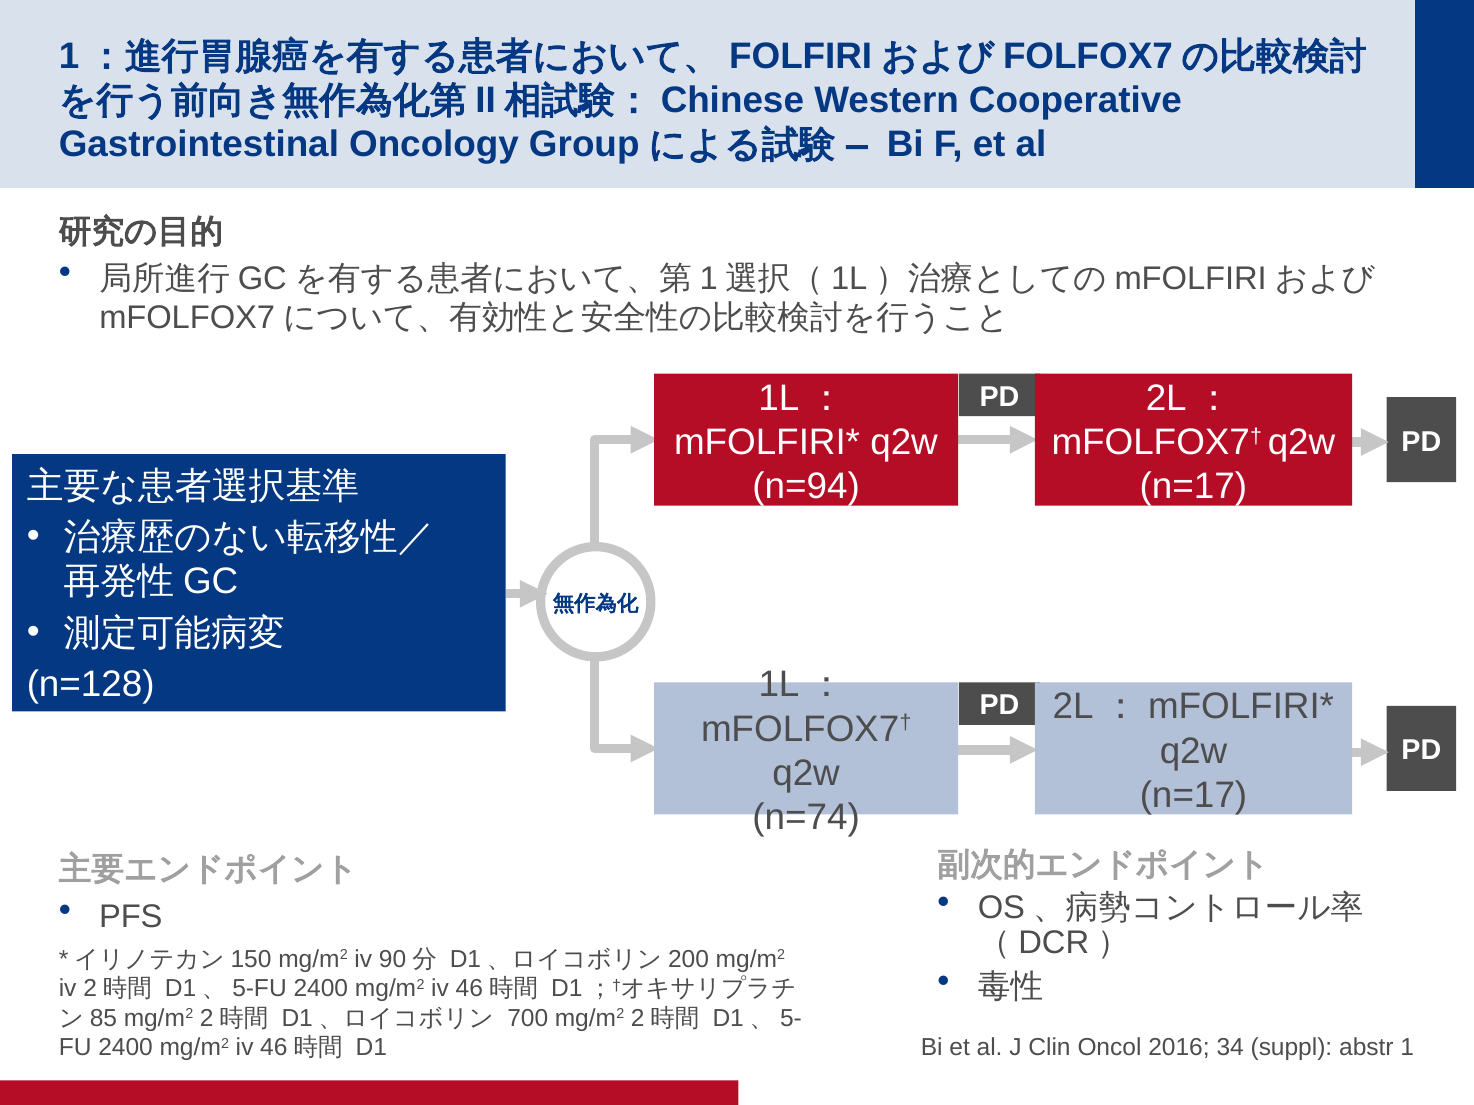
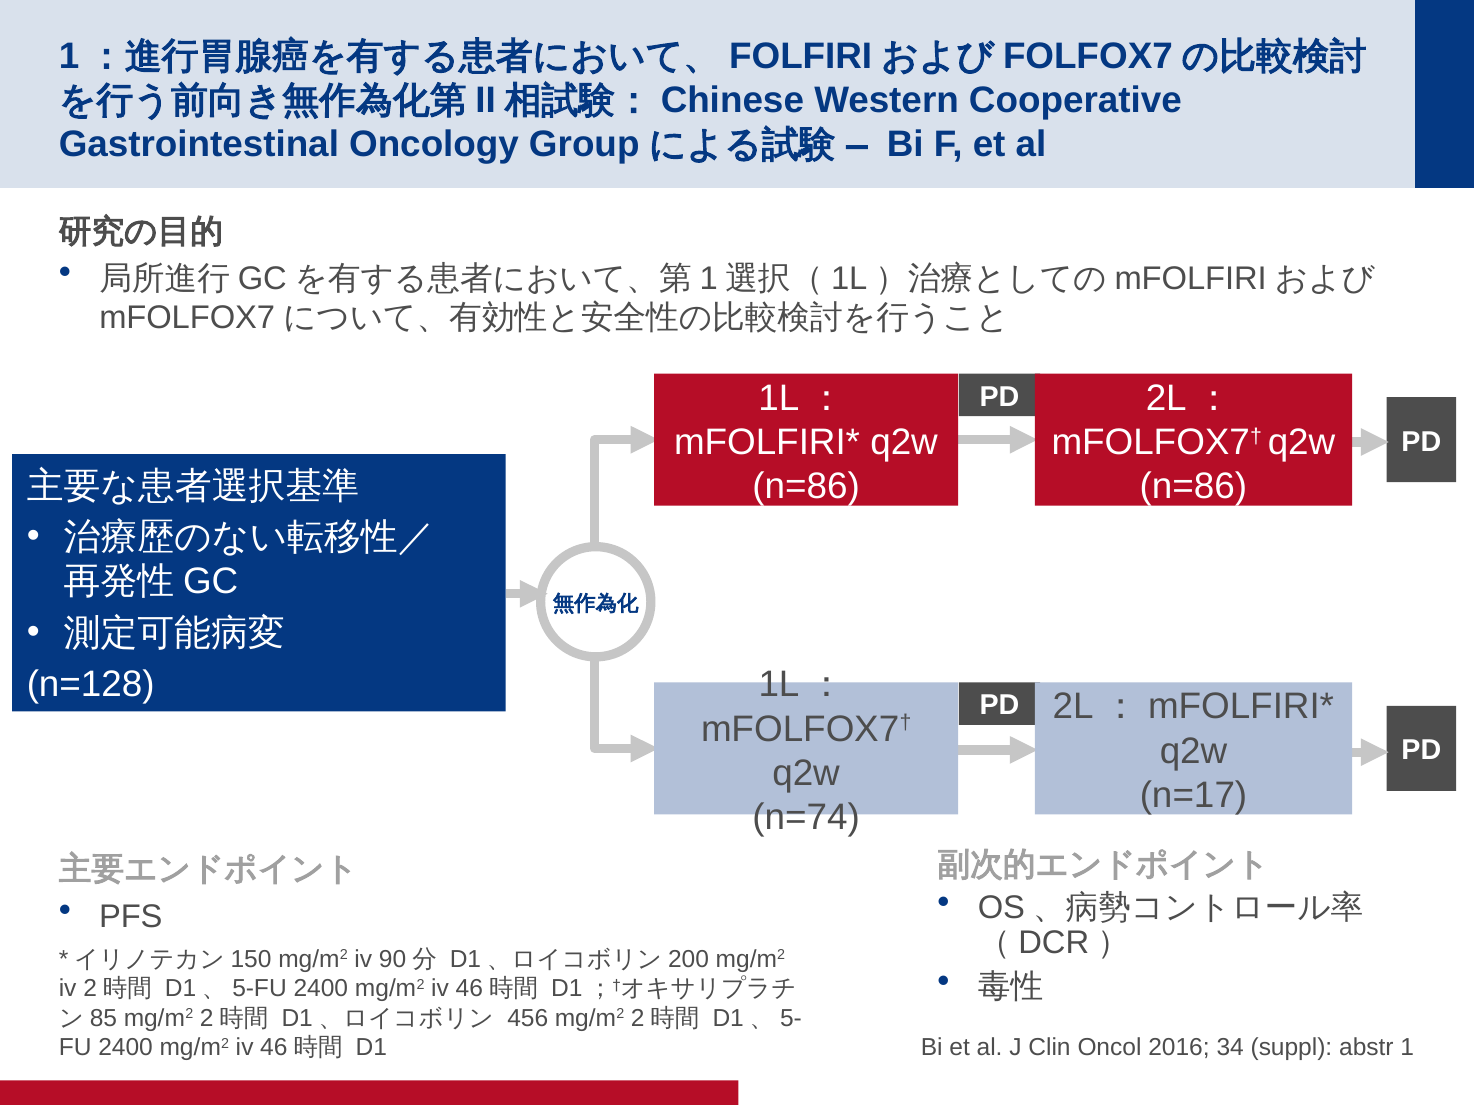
n=94: n=94 -> n=86 (806, 487)
n=17: n=17 -> n=86 (1193, 487)
700: 700 -> 456 (528, 1019)
